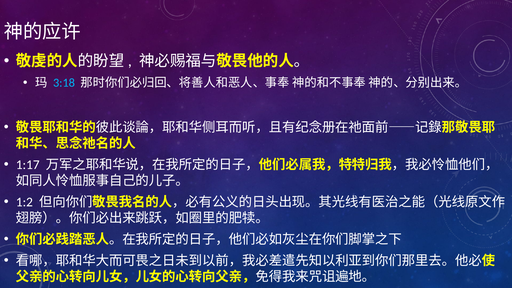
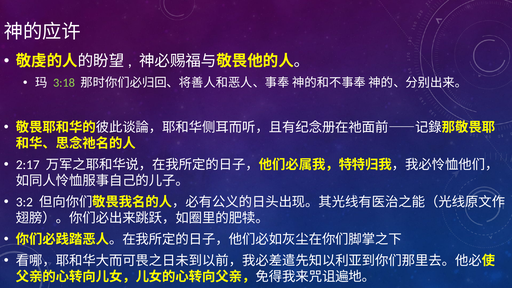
3:18 colour: light blue -> light green (64, 83)
1:17: 1:17 -> 2:17 (28, 165)
1:2: 1:2 -> 3:2 (24, 202)
